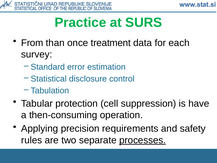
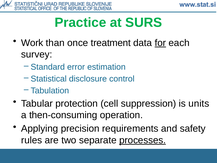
From: From -> Work (32, 43)
for underline: none -> present (160, 43)
have: have -> units (199, 103)
